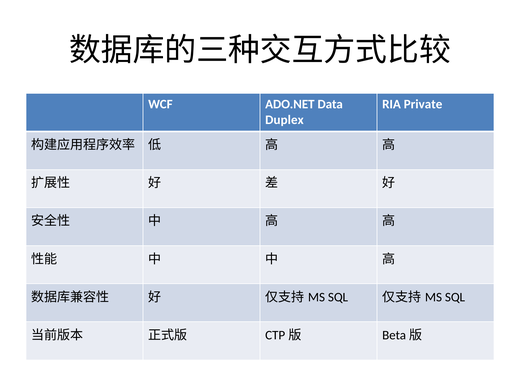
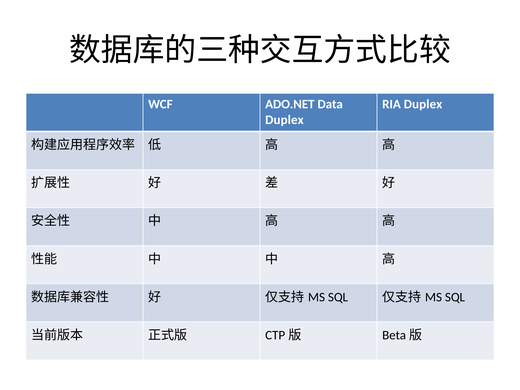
RIA Private: Private -> Duplex (423, 104)
